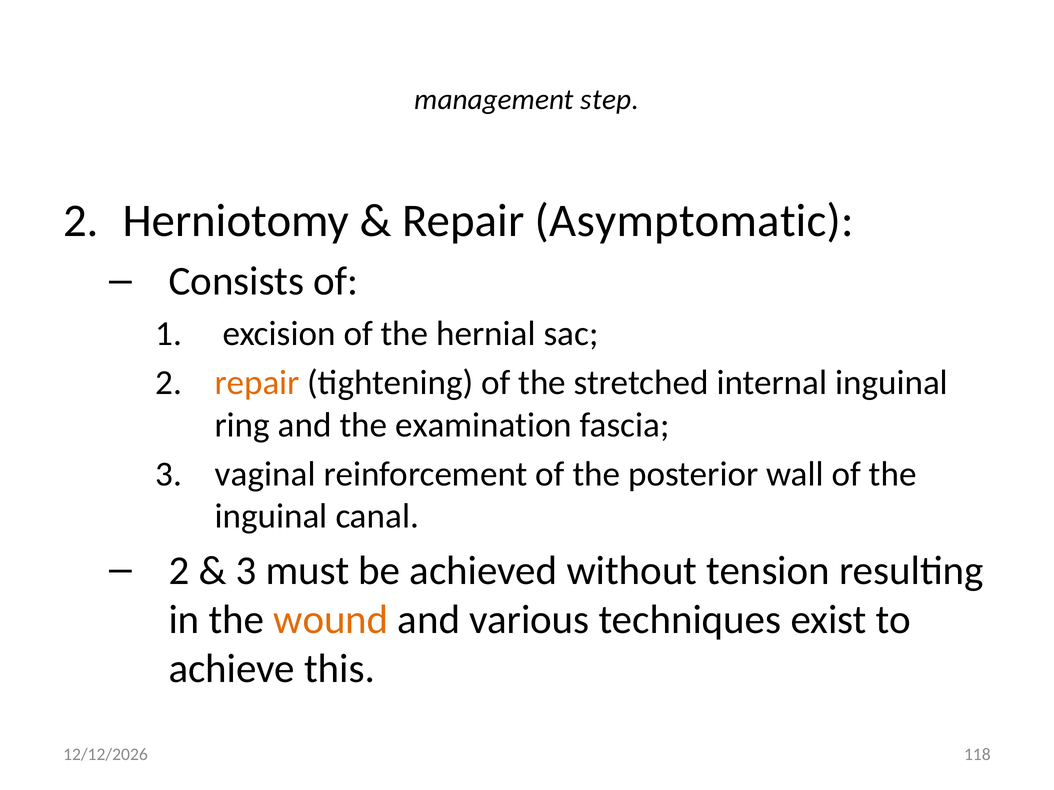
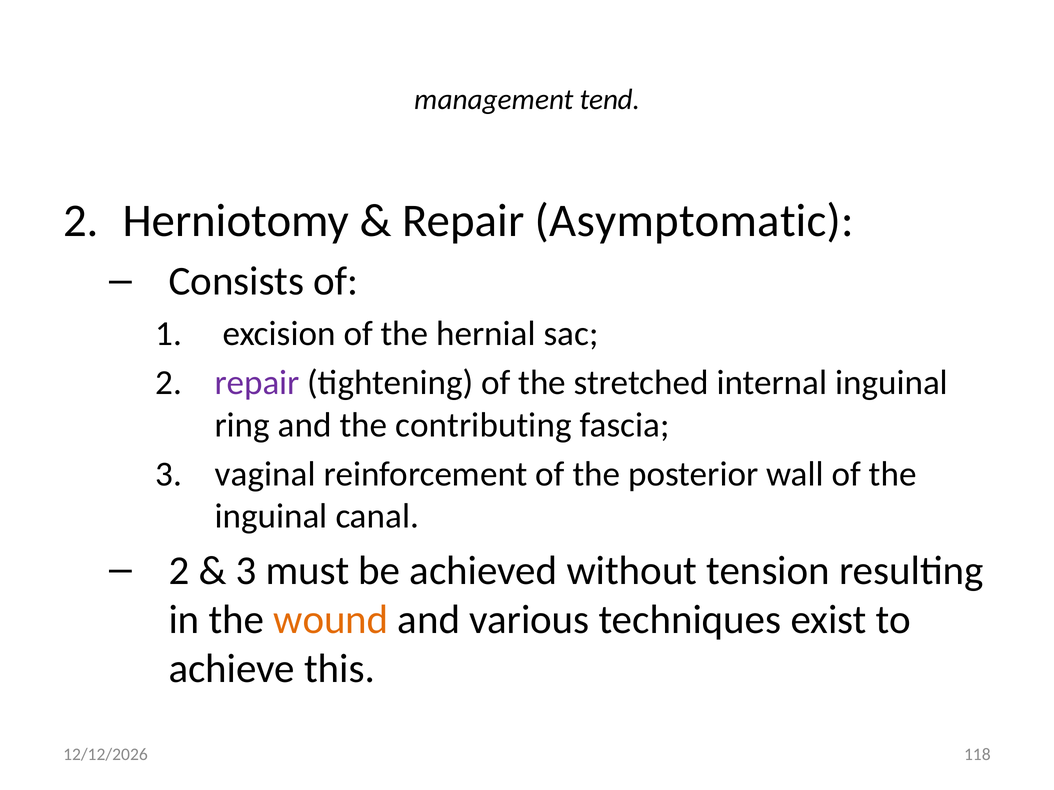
step: step -> tend (610, 100)
repair colour: orange -> purple (257, 383)
examination: examination -> contributing (483, 425)
